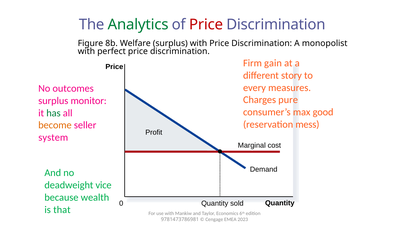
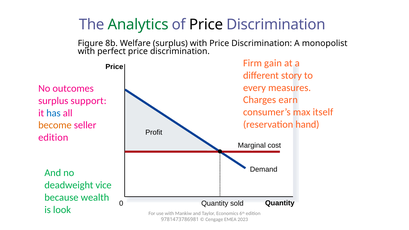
Price colour: red -> black (206, 24)
pure: pure -> earn (288, 100)
monitor: monitor -> support (89, 101)
good: good -> itself (323, 112)
has colour: green -> blue (53, 113)
mess: mess -> hand (307, 125)
system: system -> edition (53, 138)
that: that -> look (62, 210)
